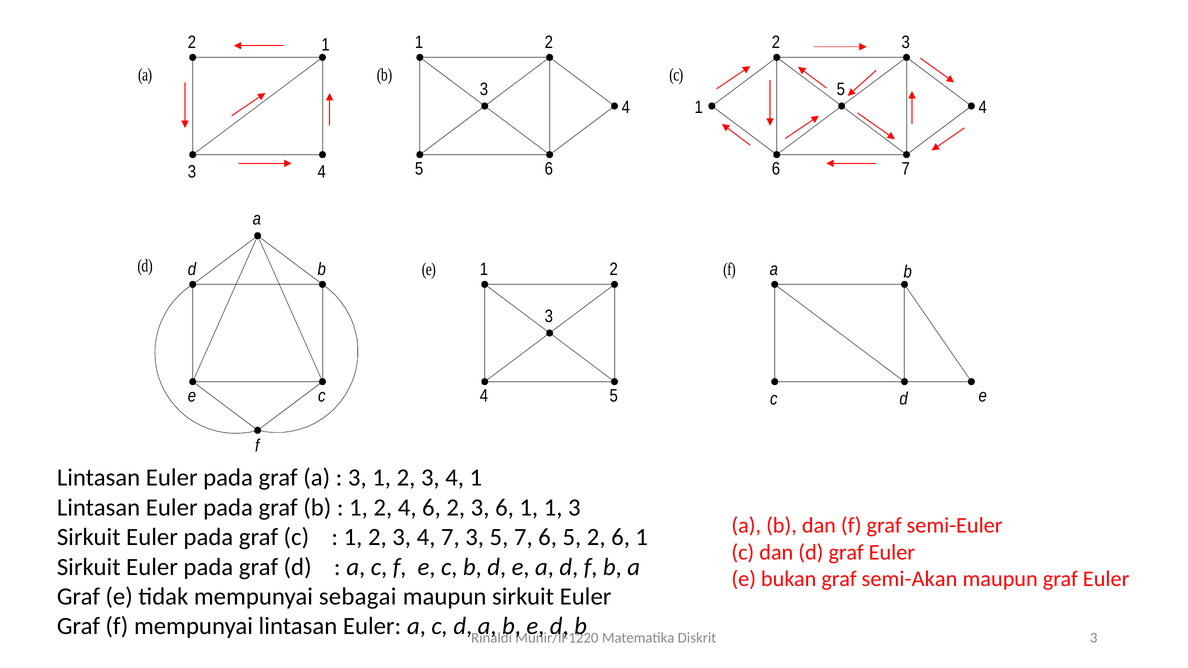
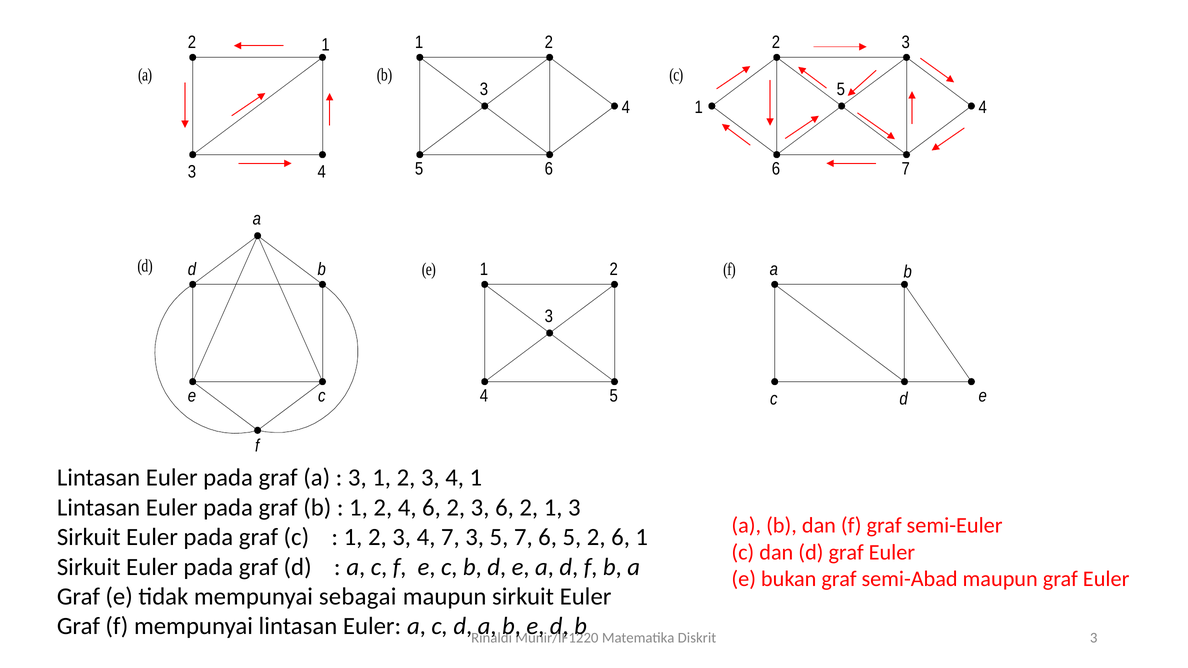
3 6 1: 1 -> 2 (529, 508)
semi-Akan: semi-Akan -> semi-Abad (910, 579)
